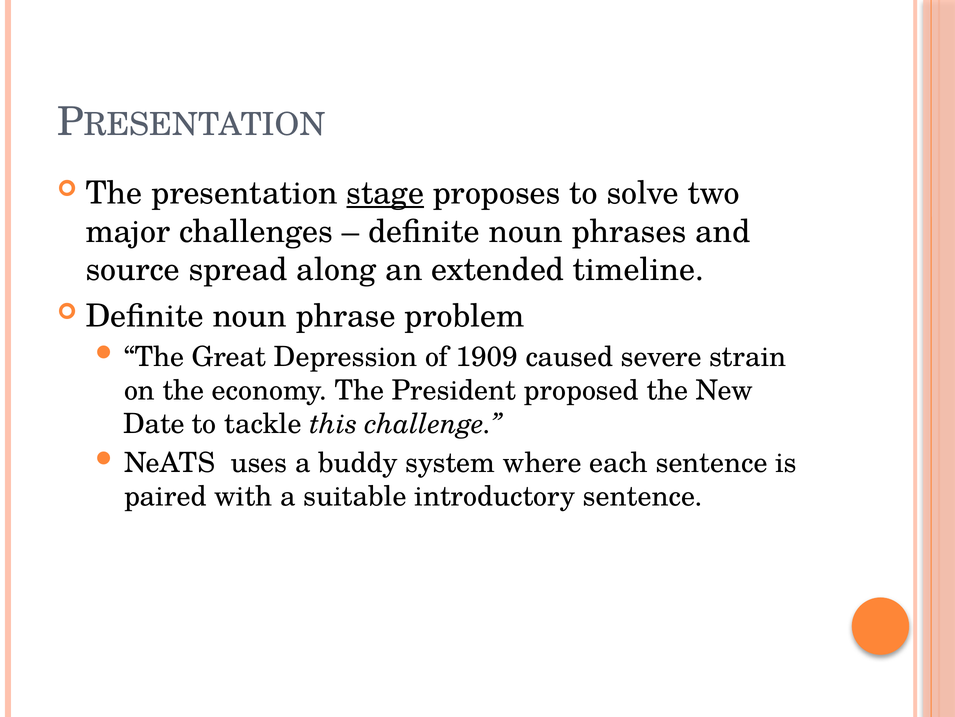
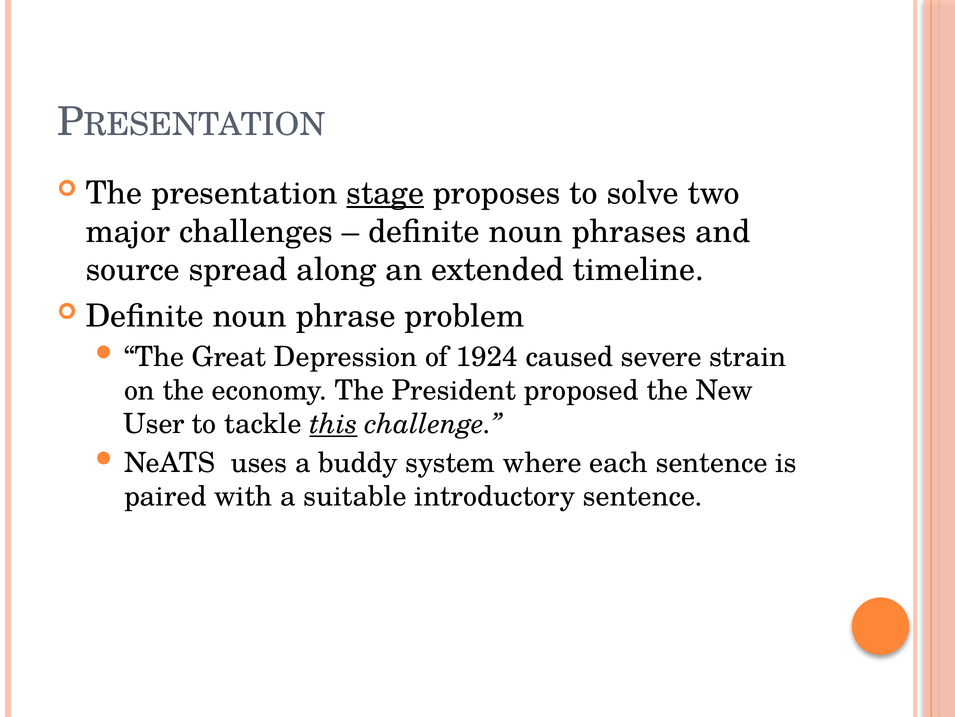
1909: 1909 -> 1924 (487, 357)
Date: Date -> User (154, 424)
this underline: none -> present (334, 424)
